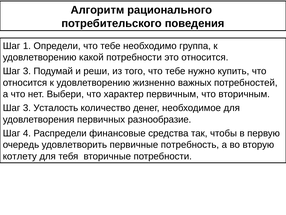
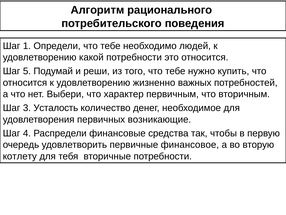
группа: группа -> людей (195, 46)
3: 3 -> 5 (27, 71)
разнообразие: разнообразие -> возникающие (159, 119)
потребность: потребность -> финансовое (190, 144)
